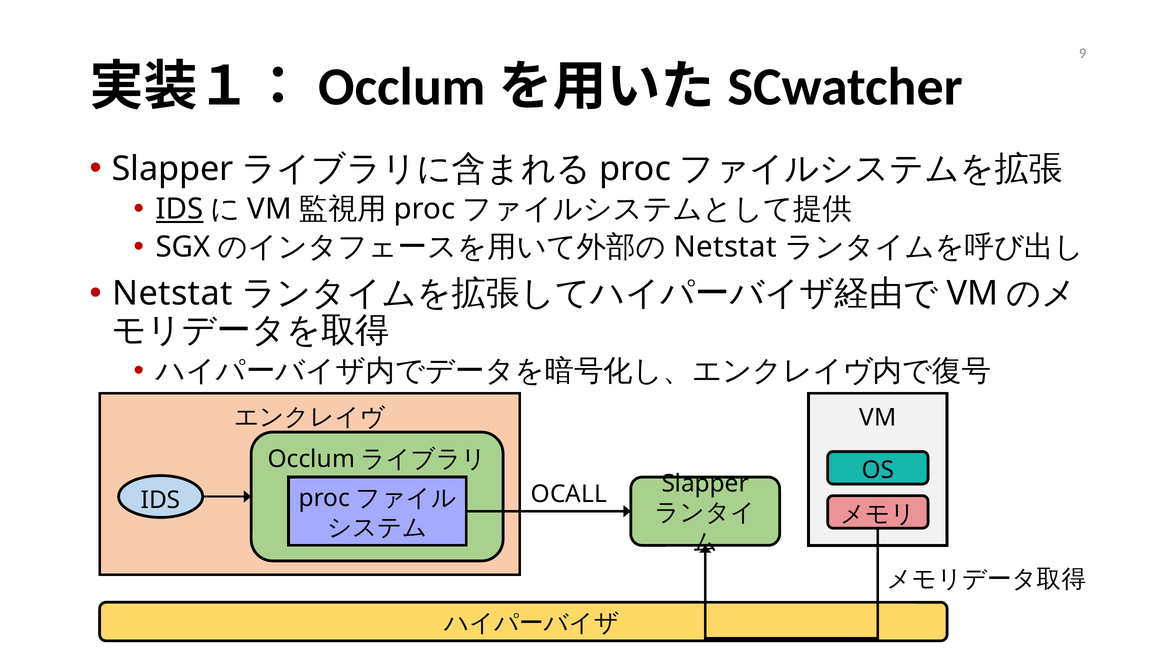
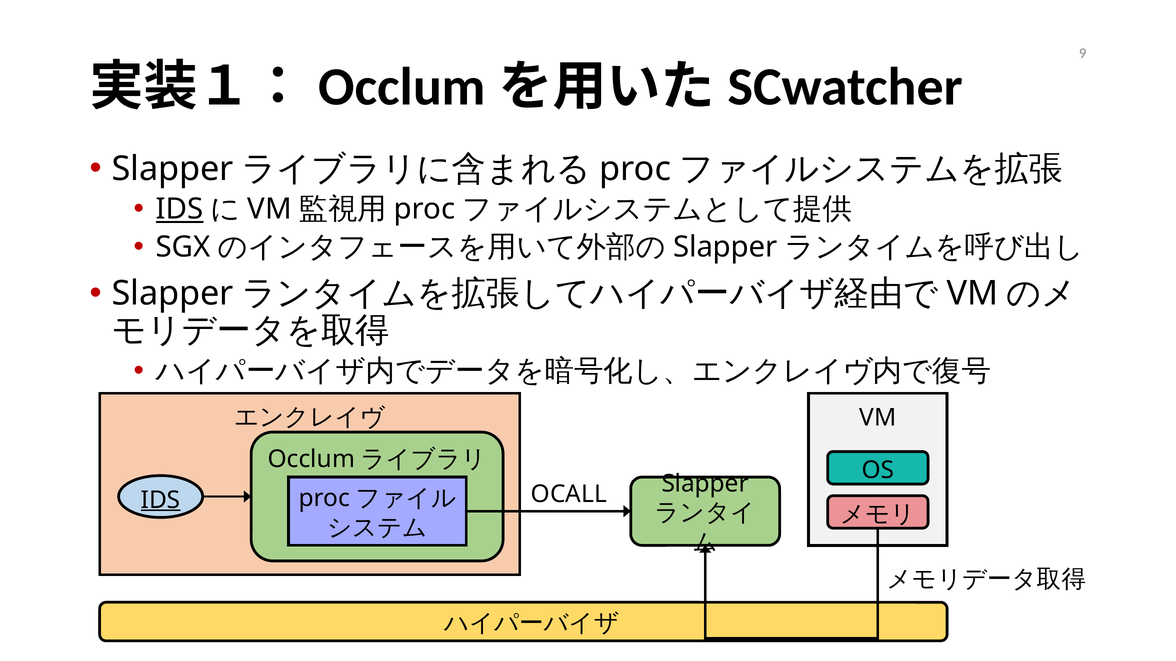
Netstat: Netstat -> Slapper (725, 247)
Netstat: Netstat -> Slapper (173, 294)
IDS underline: none -> present (161, 500)
